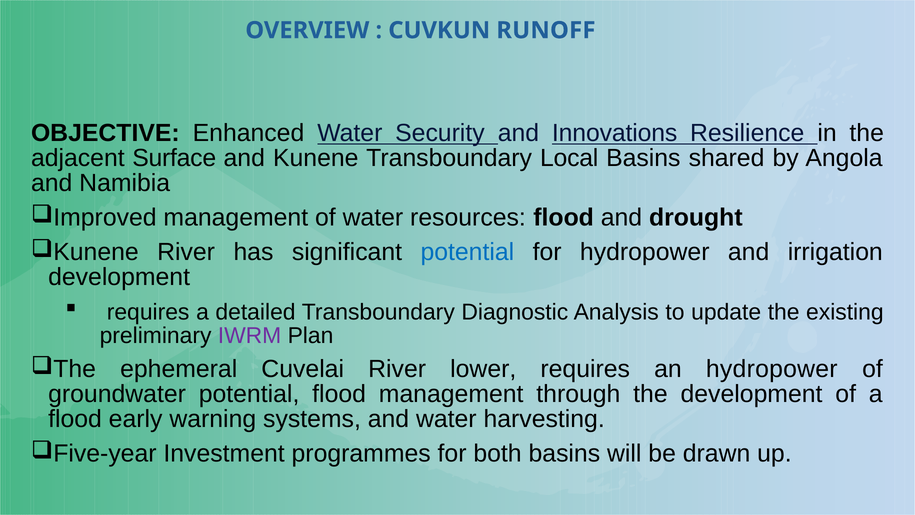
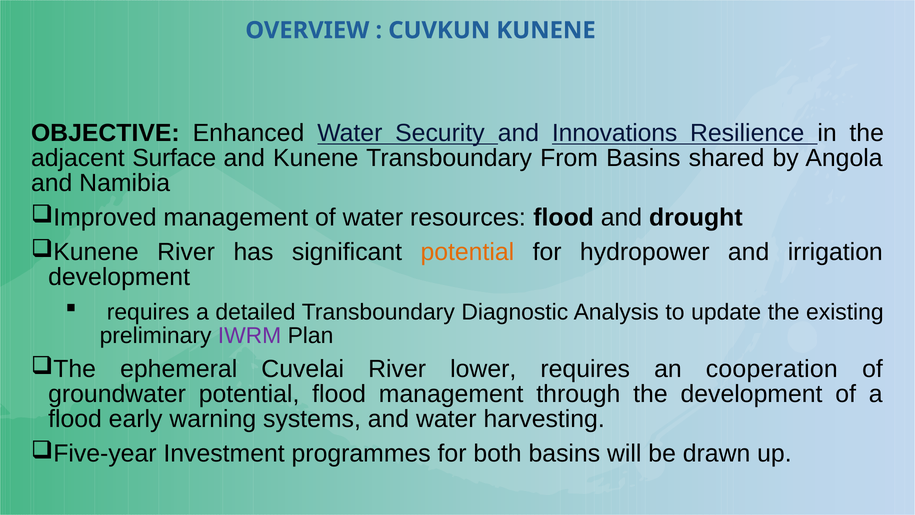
CUVKUN RUNOFF: RUNOFF -> KUNENE (546, 30)
Local: Local -> From (569, 158)
potential colour: blue -> orange (467, 252)
an hydropower: hydropower -> cooperation (772, 369)
